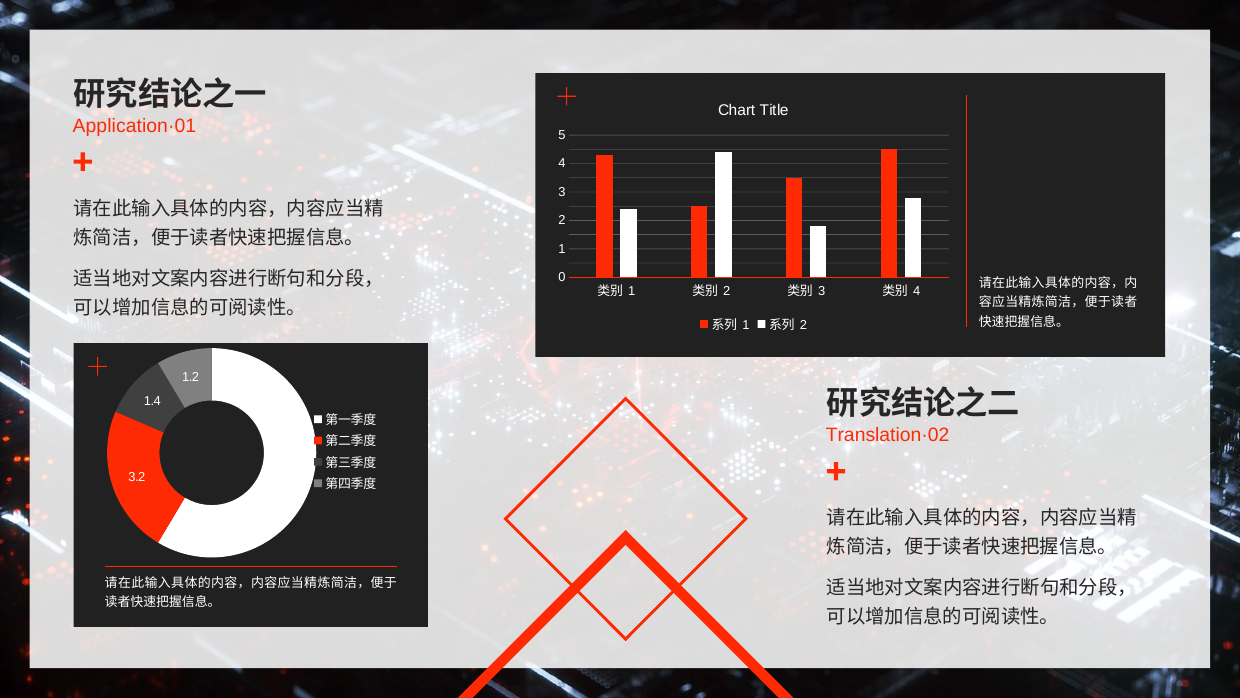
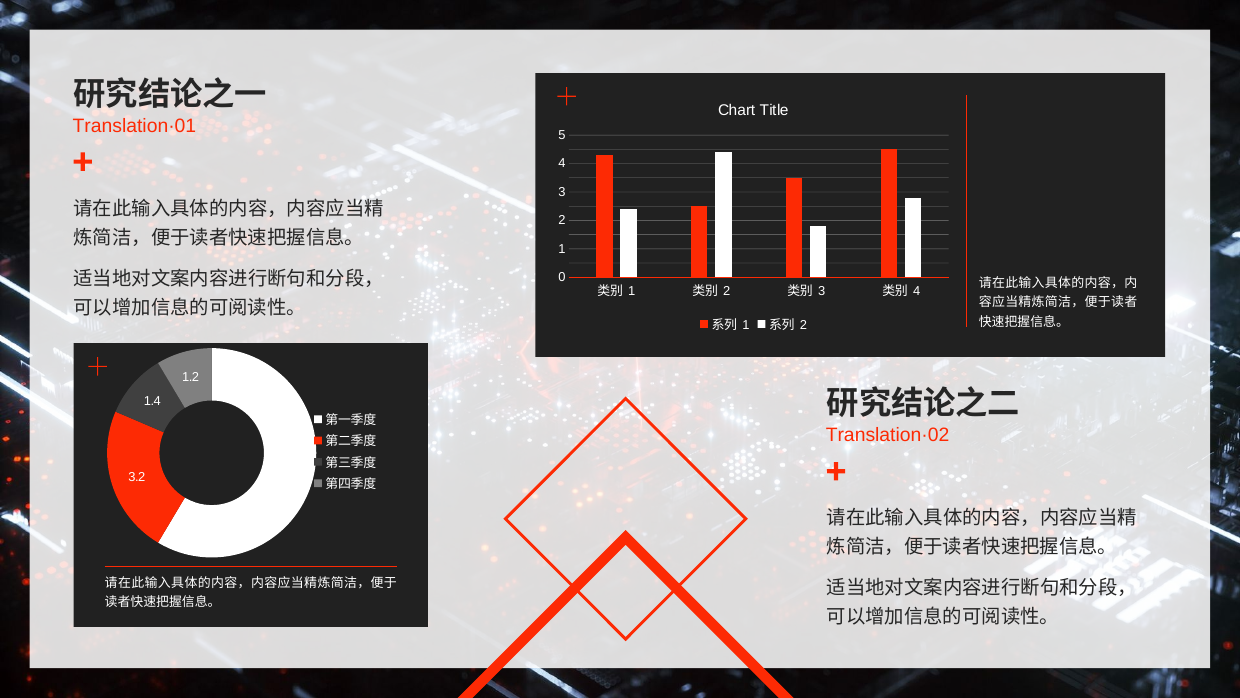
Application·01: Application·01 -> Translation·01 (134, 126)
